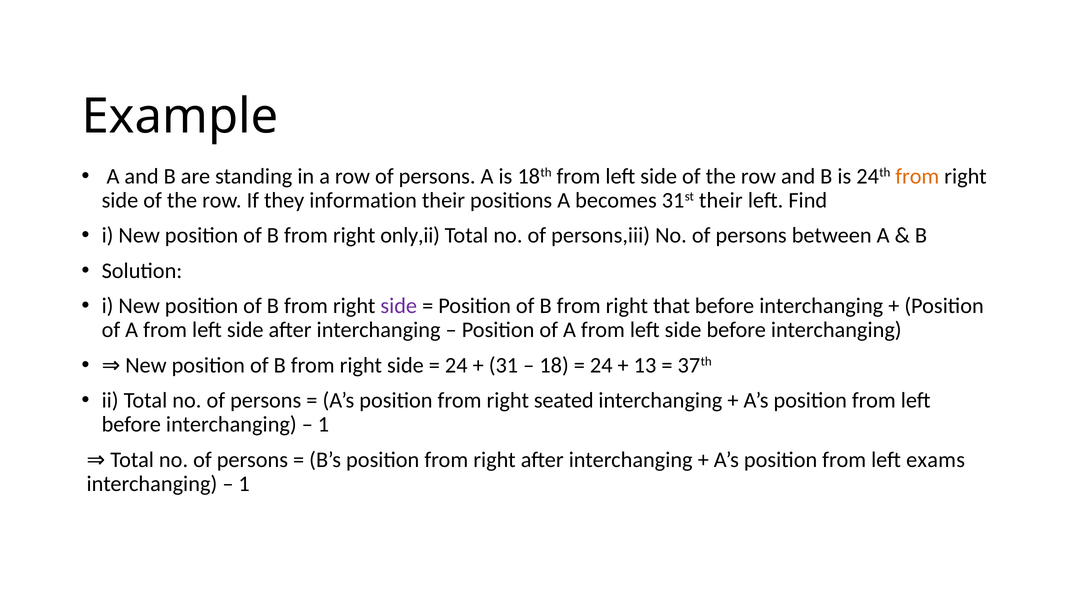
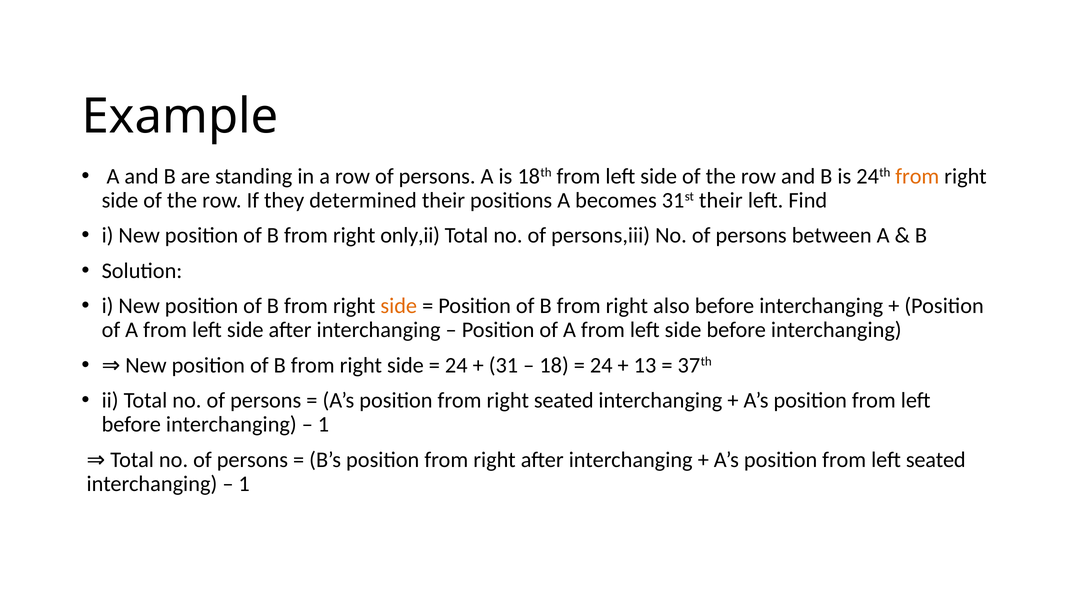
information: information -> determined (363, 200)
side colour: purple -> orange (399, 306)
that: that -> also (671, 306)
left exams: exams -> seated (936, 460)
